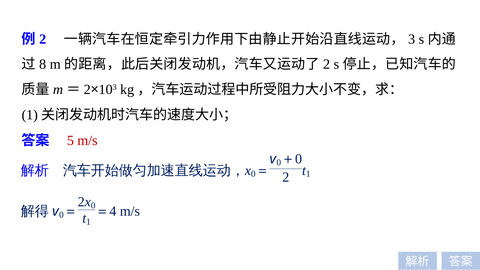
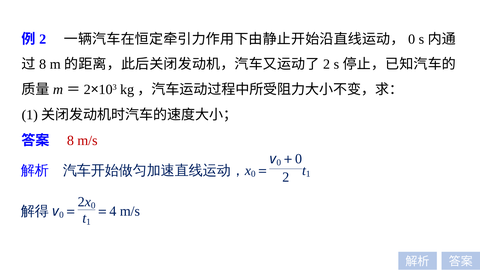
3: 3 -> 0 (412, 39)
5: 5 -> 8 (70, 141)
